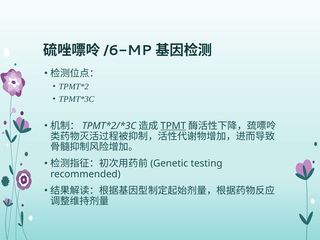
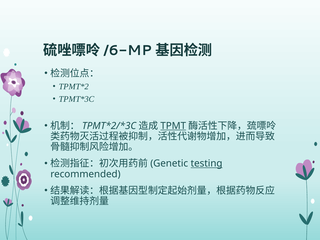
testing underline: none -> present (207, 163)
